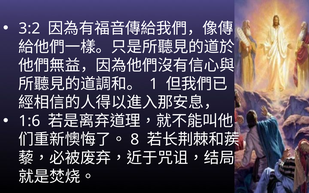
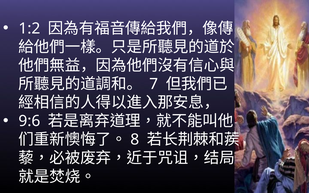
3:2: 3:2 -> 1:2 (29, 28)
1: 1 -> 7 (154, 84)
1:6: 1:6 -> 9:6 (29, 121)
